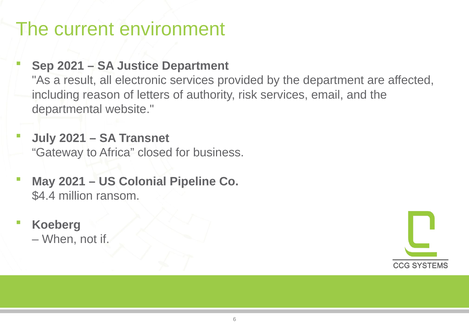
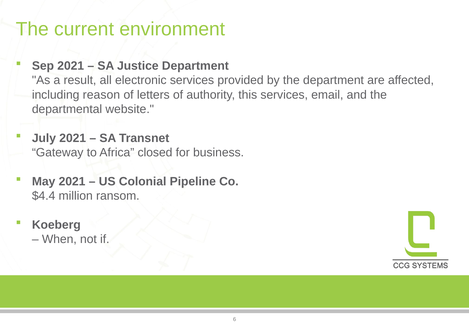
risk: risk -> this (248, 95)
